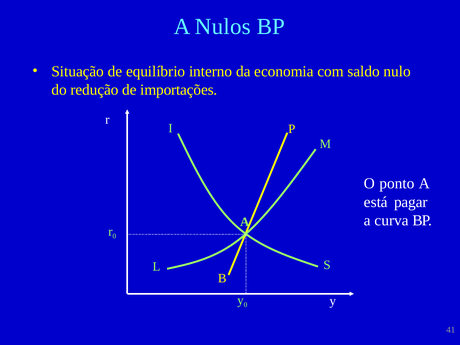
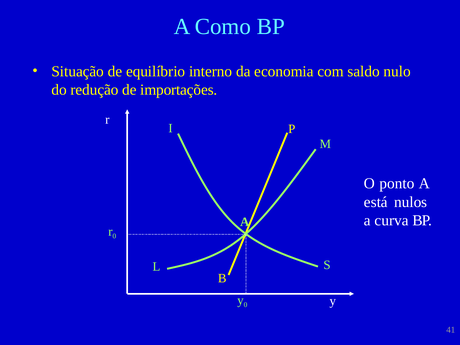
Nulos: Nulos -> Como (223, 26)
pagar: pagar -> nulos (411, 202)
